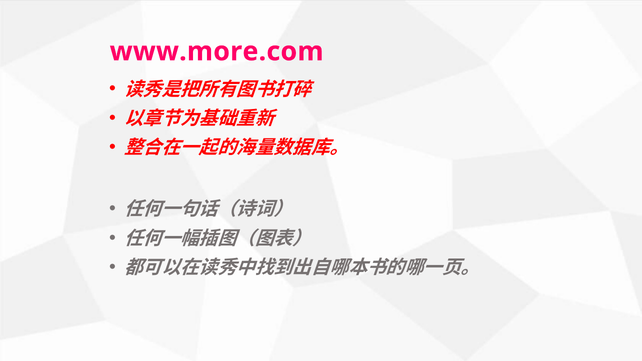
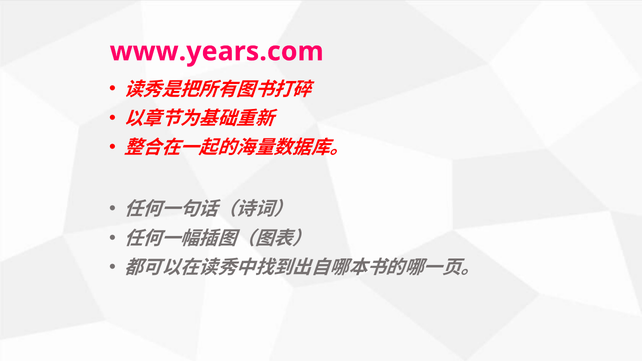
www.more.com: www.more.com -> www.years.com (217, 51)
